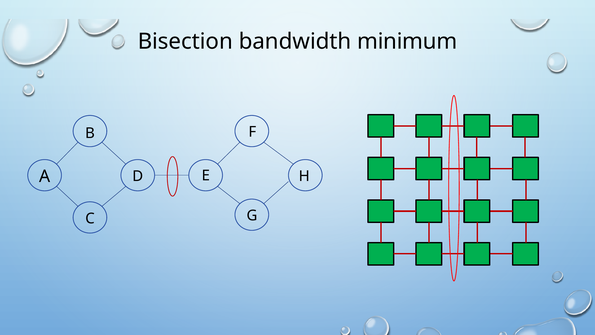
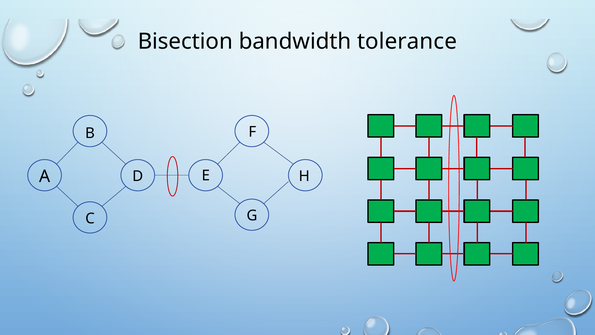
minimum: minimum -> tolerance (407, 42)
